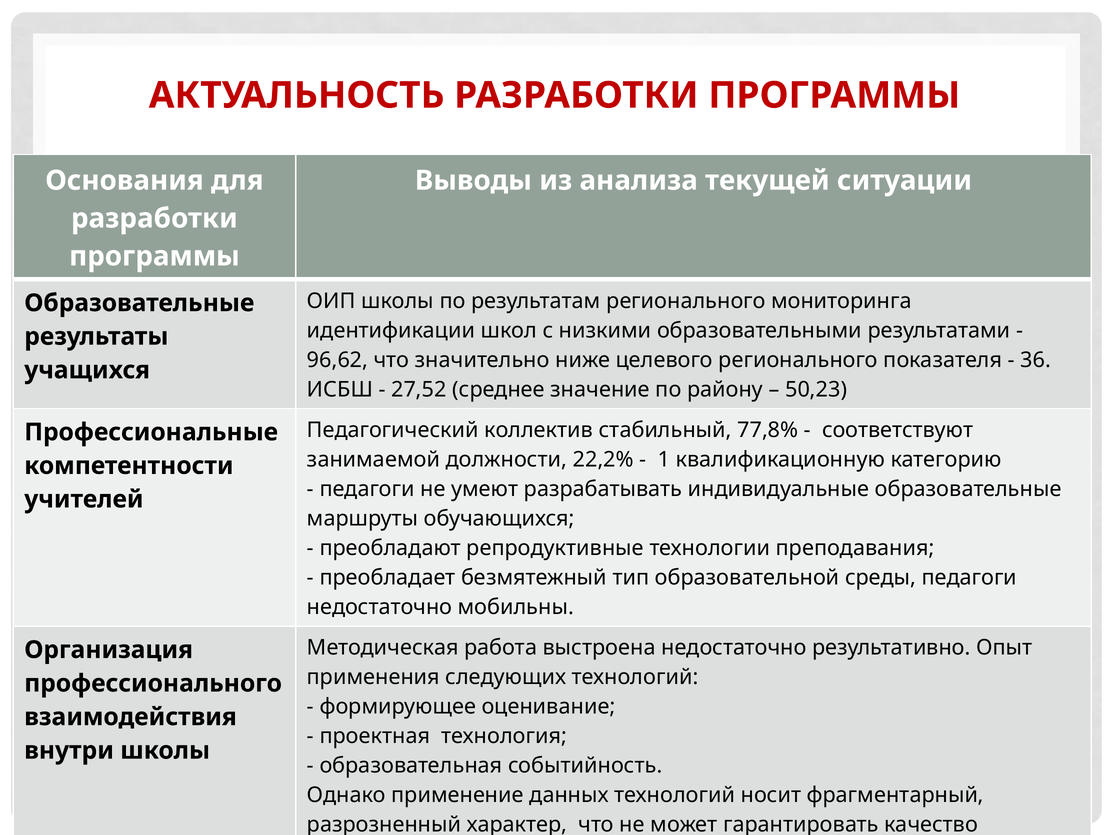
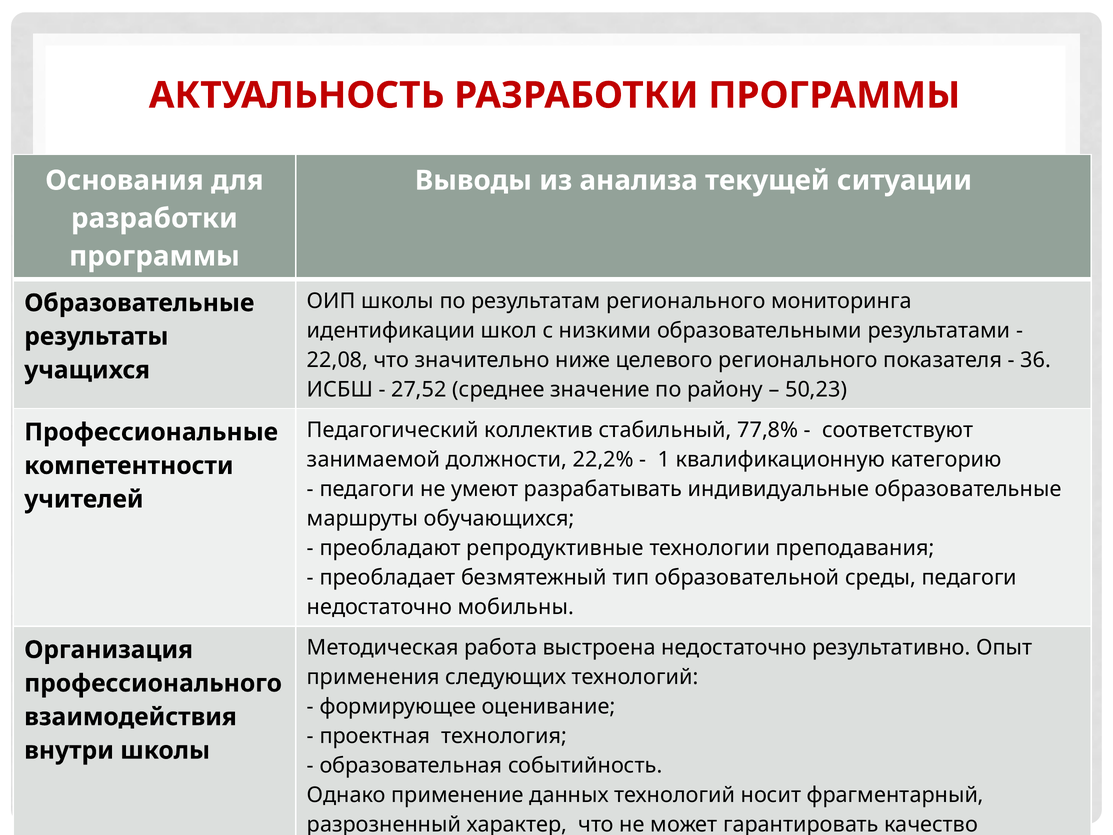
96,62: 96,62 -> 22,08 (338, 360)
